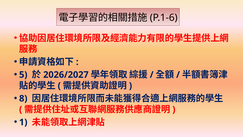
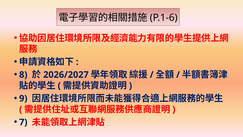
5: 5 -> 8 (23, 75)
8: 8 -> 9 (23, 98)
1: 1 -> 7 (23, 122)
